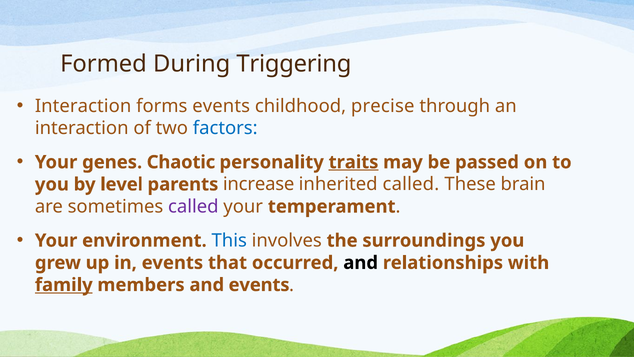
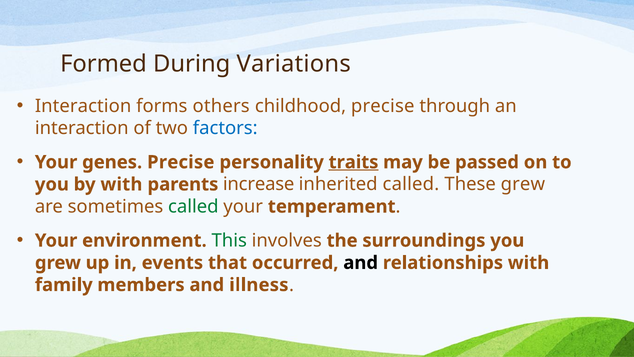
Triggering: Triggering -> Variations (294, 64)
forms events: events -> others (221, 106)
genes Chaotic: Chaotic -> Precise (181, 162)
by level: level -> with (121, 184)
These brain: brain -> grew (523, 184)
called colour: purple -> green (193, 206)
This colour: blue -> green (229, 240)
family underline: present -> none (64, 285)
and events: events -> illness (259, 285)
